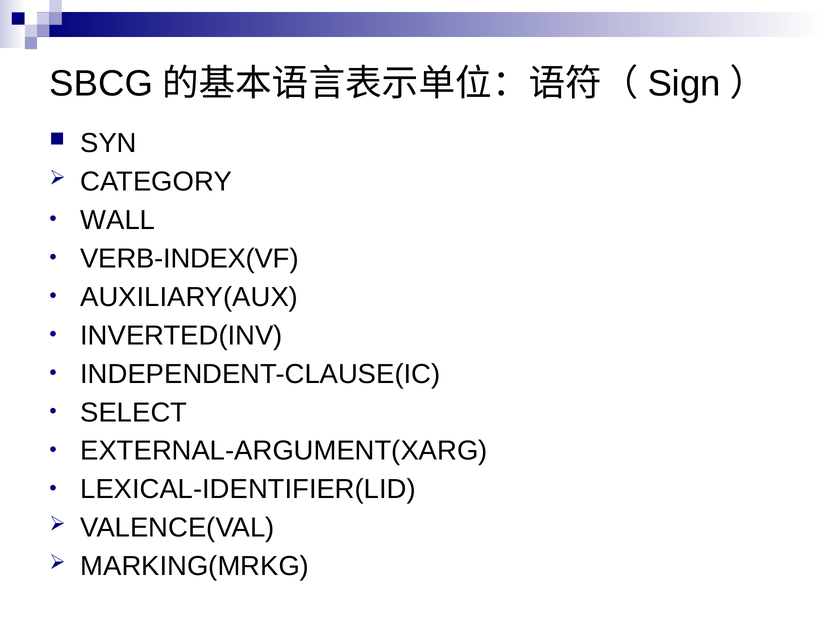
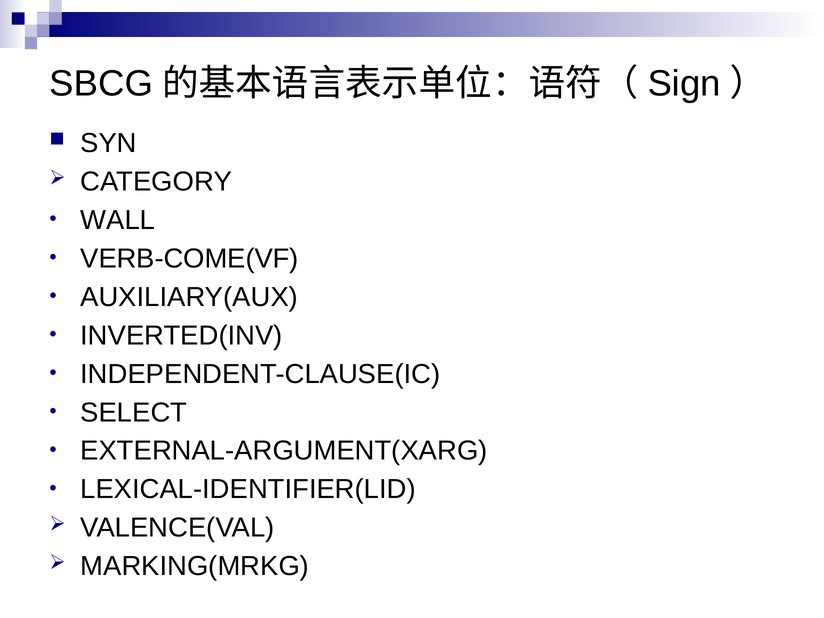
VERB-INDEX(VF: VERB-INDEX(VF -> VERB-COME(VF (189, 259)
